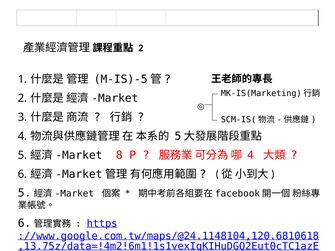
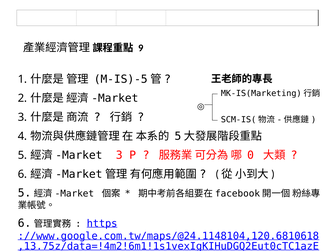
2: 2 -> 9 (141, 48)
8: 8 -> 3 (119, 155)
4: 4 -> 0 (251, 155)
